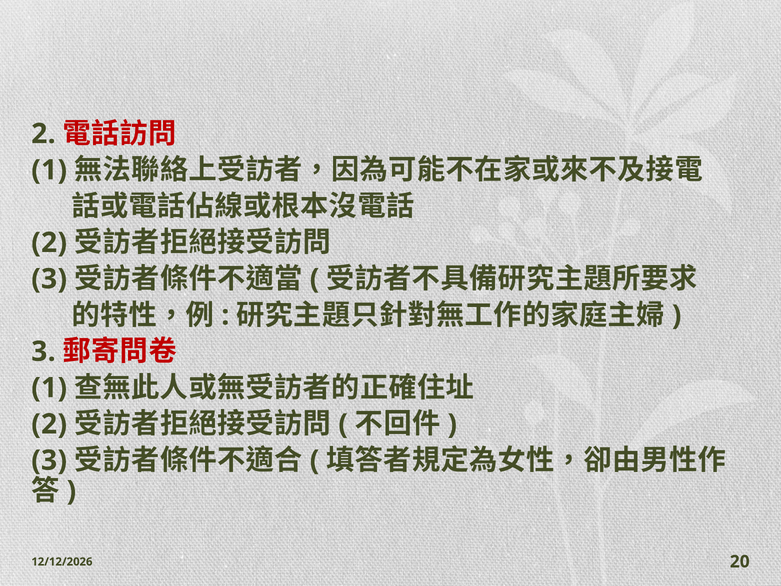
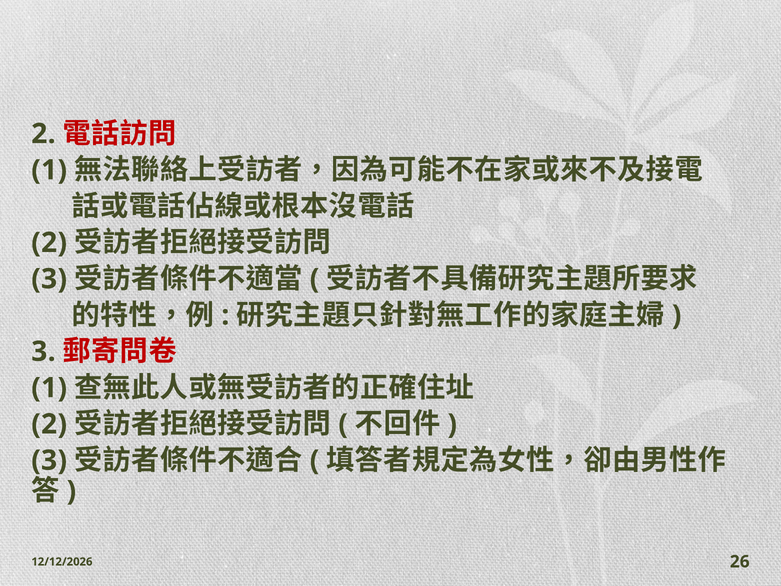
20: 20 -> 26 (740, 561)
